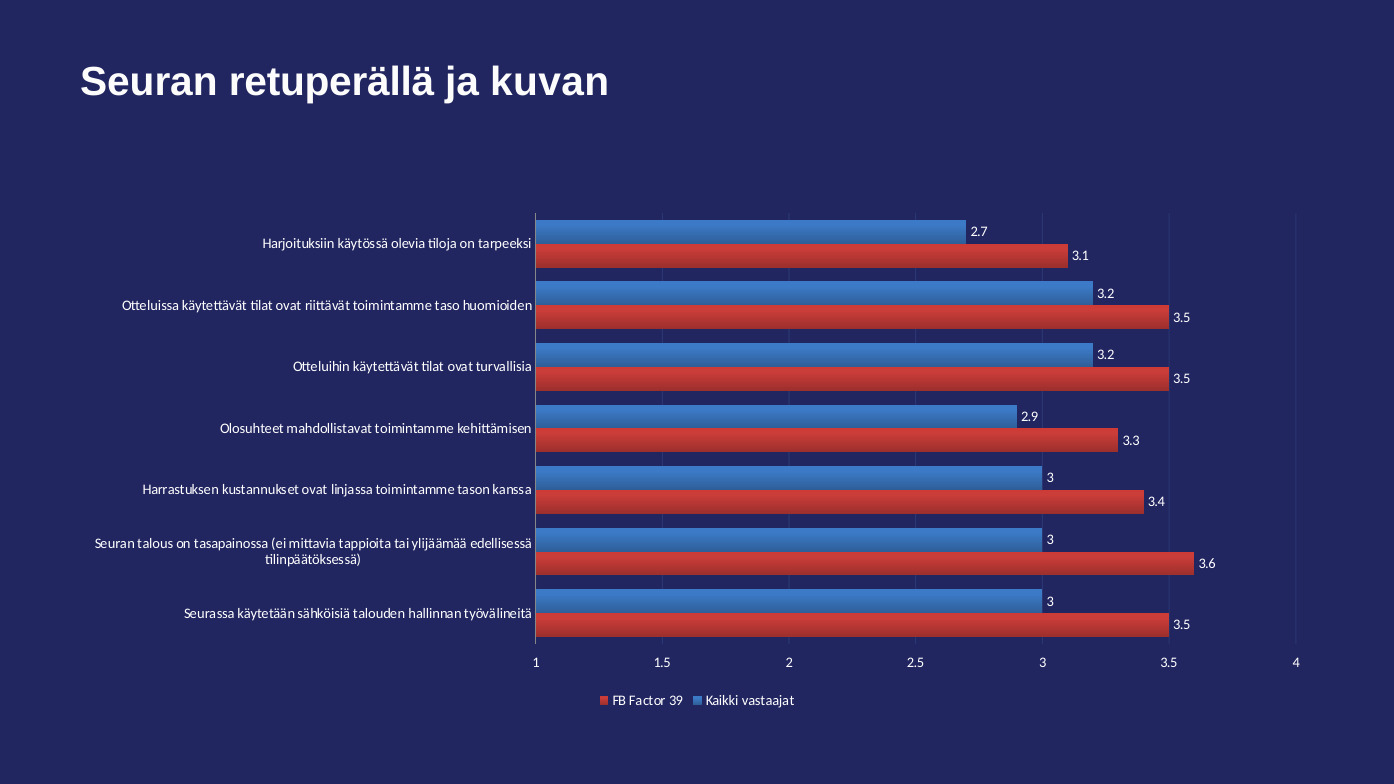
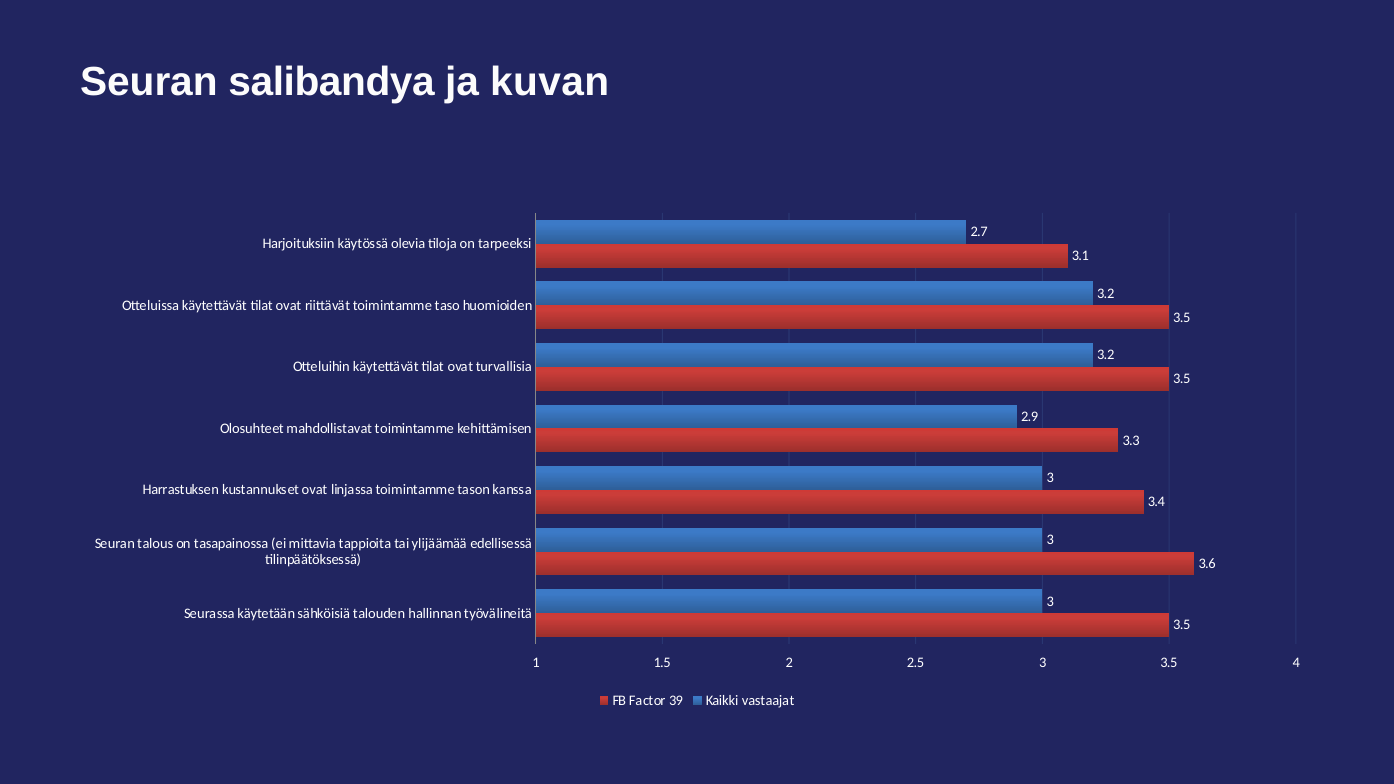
retuperällä: retuperällä -> salibandya (332, 82)
